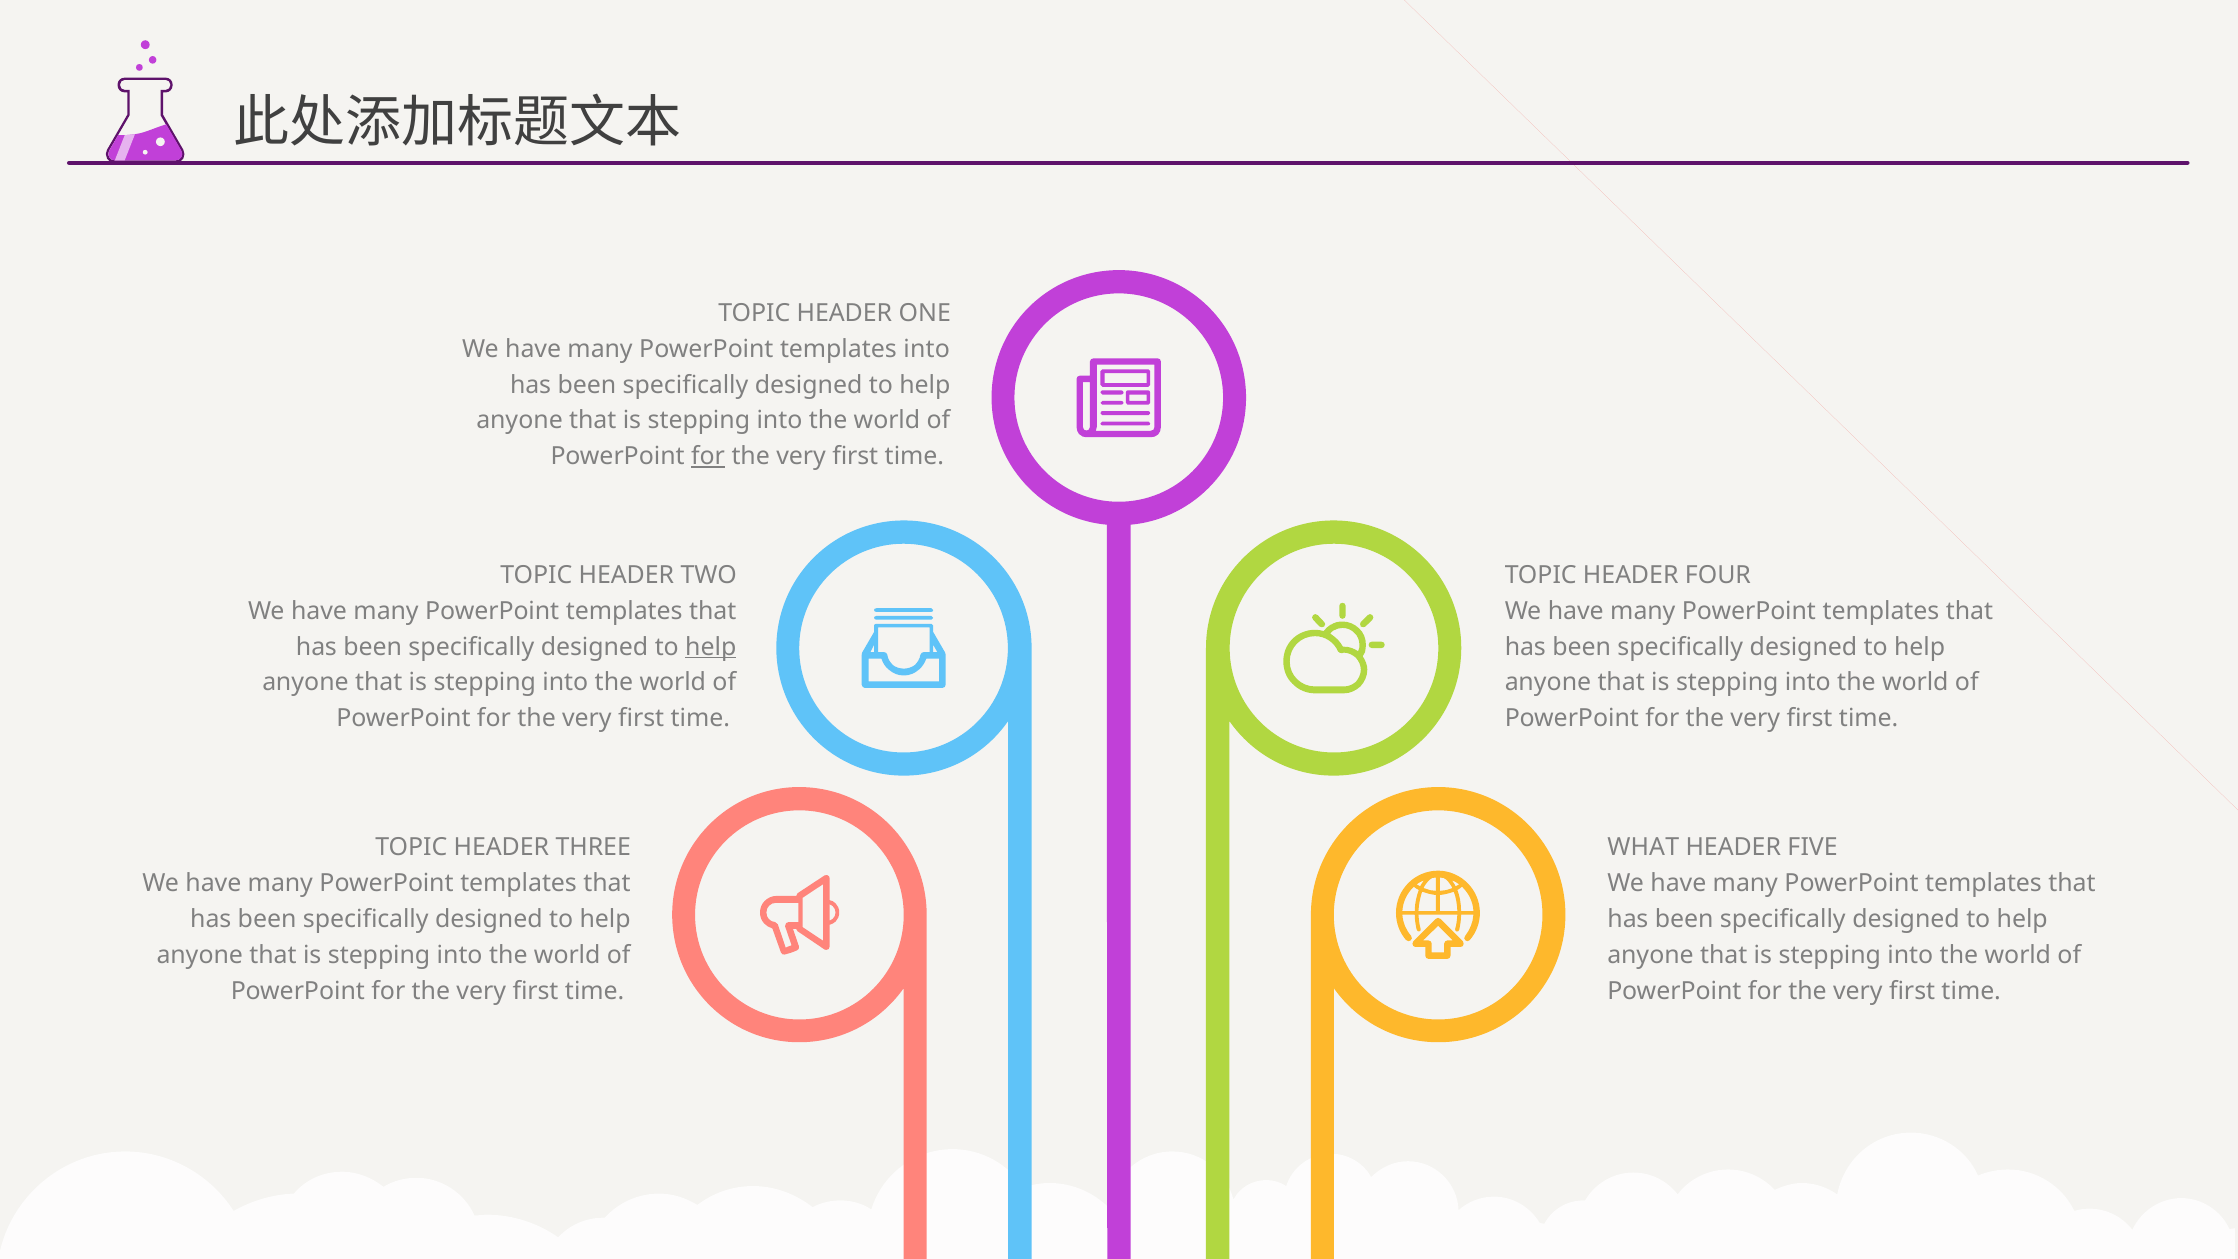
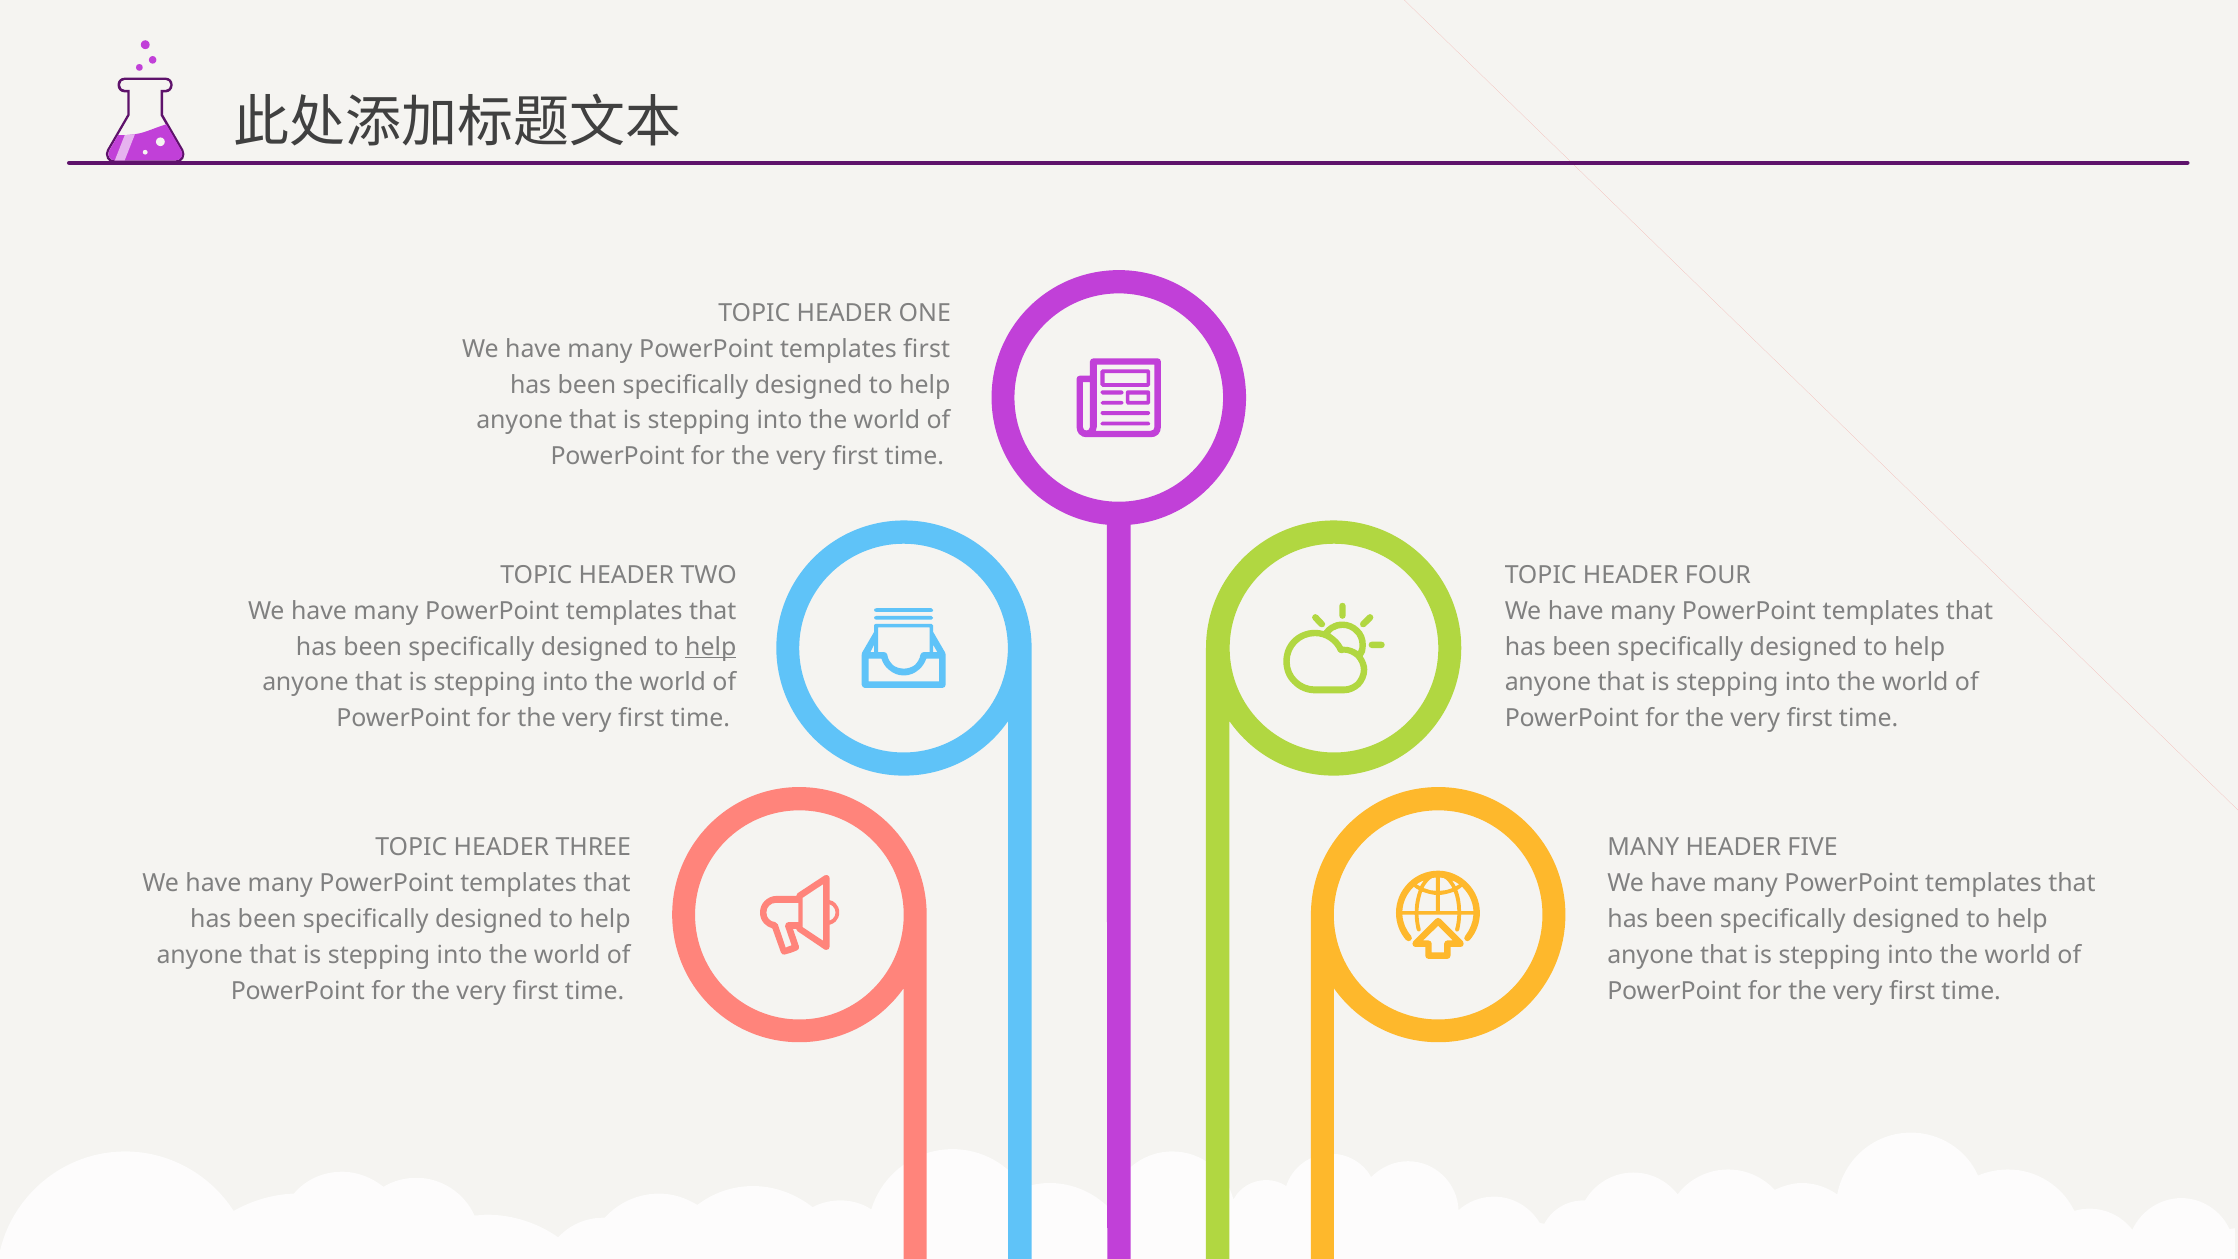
templates into: into -> first (927, 349)
for underline: present -> none (708, 456)
WHAT: WHAT -> MANY (1643, 848)
